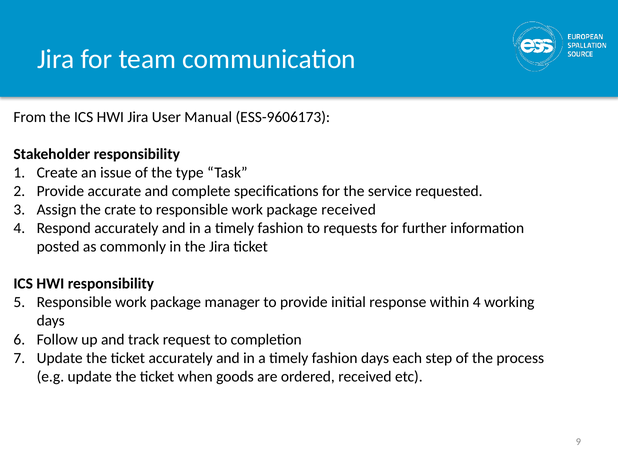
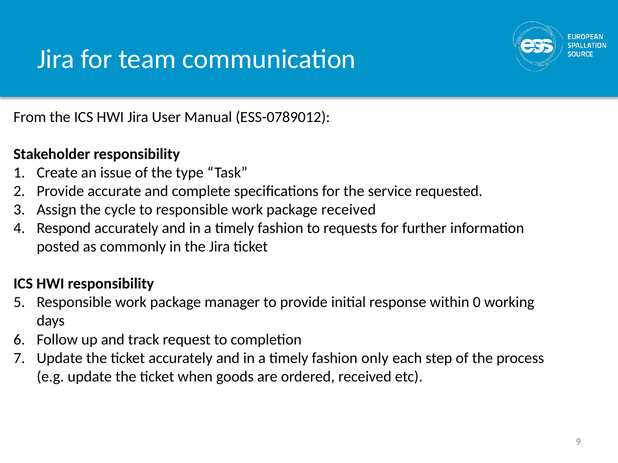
ESS-9606173: ESS-9606173 -> ESS-0789012 (283, 117)
crate: crate -> cycle (120, 210)
within 4: 4 -> 0 (477, 303)
fashion days: days -> only (375, 358)
